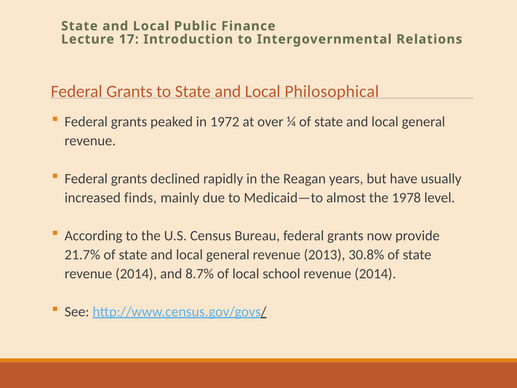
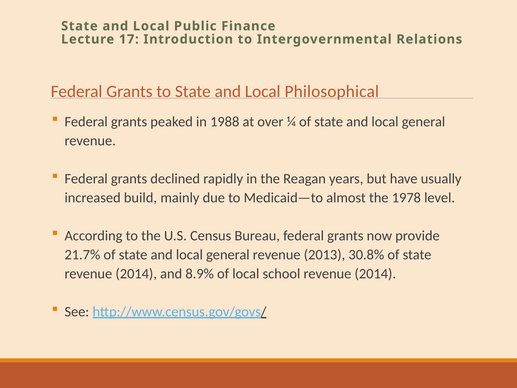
1972: 1972 -> 1988 (225, 122)
finds: finds -> build (140, 198)
8.7%: 8.7% -> 8.9% (200, 273)
